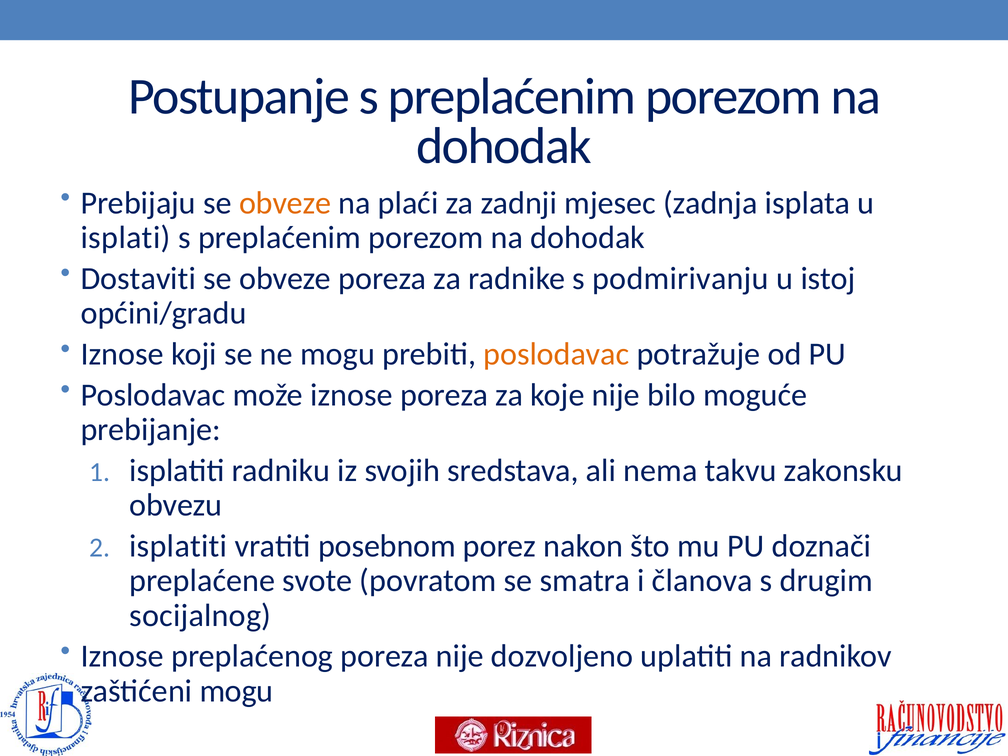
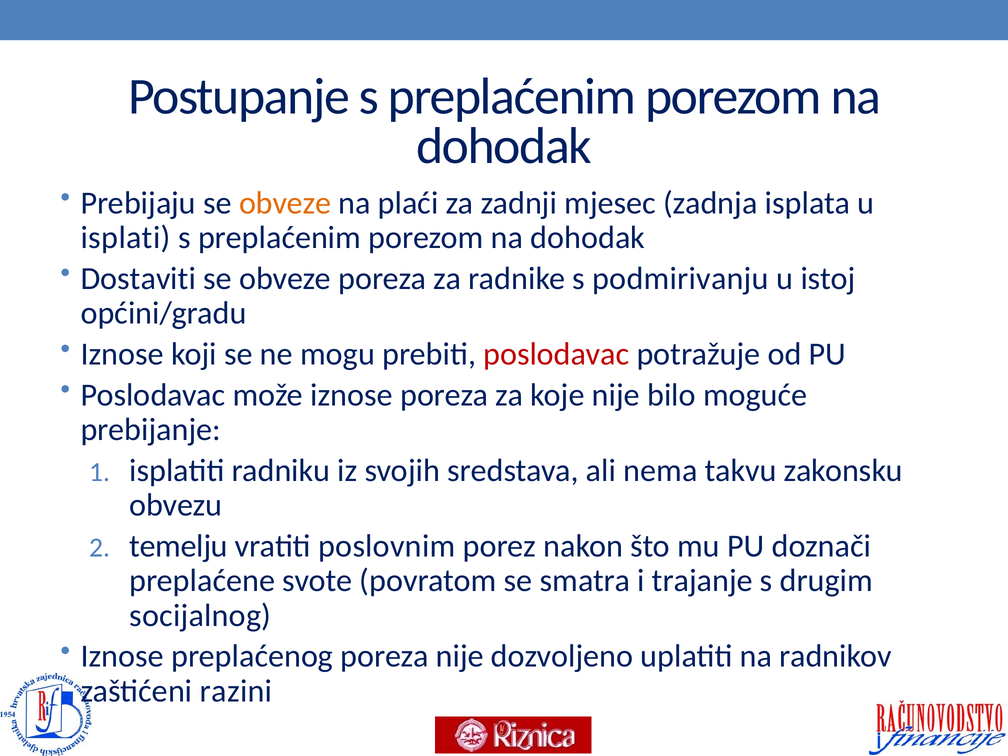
poslodavac colour: orange -> red (556, 354)
isplatiti: isplatiti -> temelju (179, 546)
posebnom: posebnom -> poslovnim (387, 546)
članova: članova -> trajanje (702, 581)
zaštićeni mogu: mogu -> razini (236, 691)
